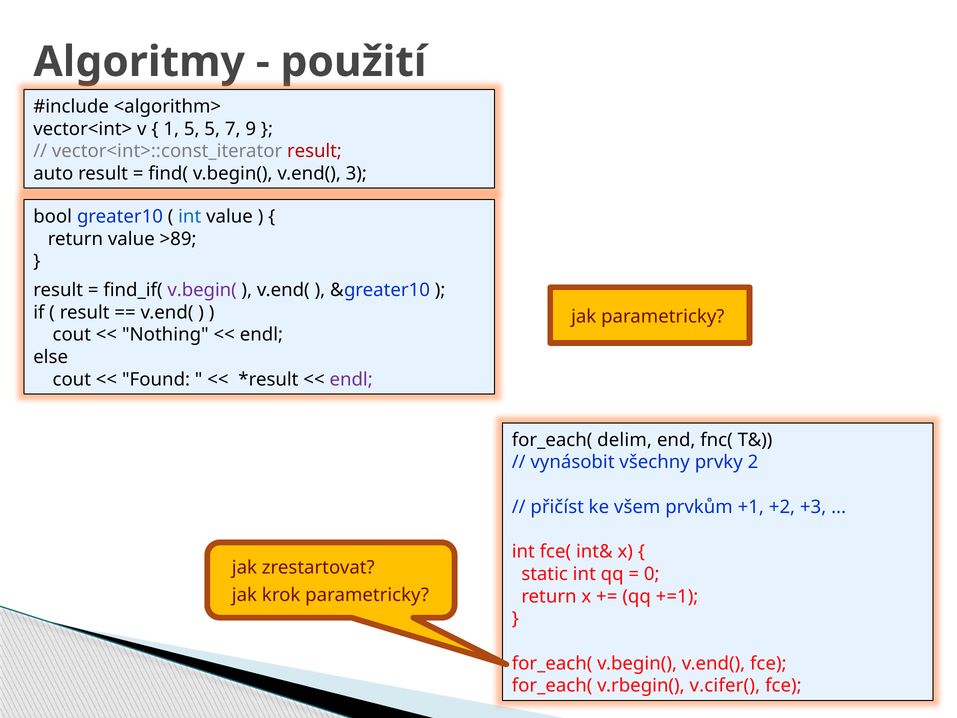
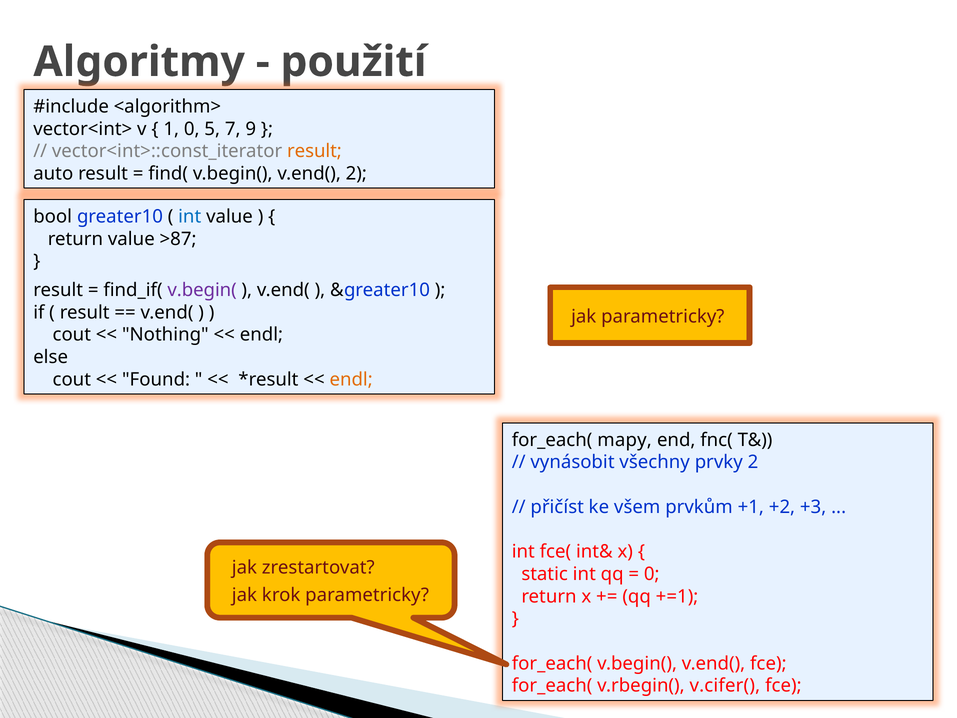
1 5: 5 -> 0 (192, 129)
result colour: red -> orange (314, 151)
v.end( 3: 3 -> 2 (356, 174)
>89: >89 -> >87 (178, 239)
endl colour: purple -> orange (351, 379)
delim: delim -> mapy (625, 440)
